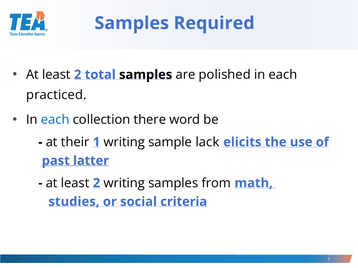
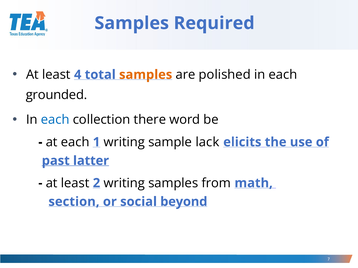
2: 2 -> 4 (78, 75)
samples colour: black -> orange (146, 75)
practiced: practiced -> grounded (57, 95)
at their: their -> each (75, 142)
studies: studies -> section (74, 202)
criteria: criteria -> beyond (184, 202)
